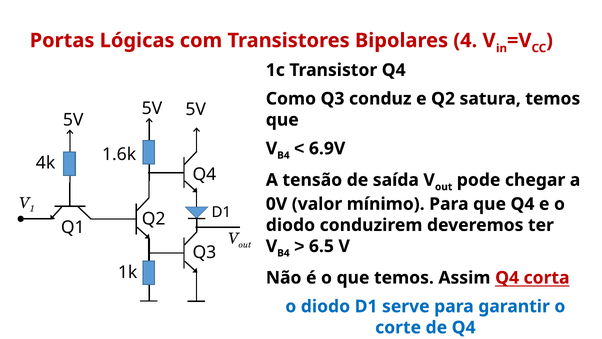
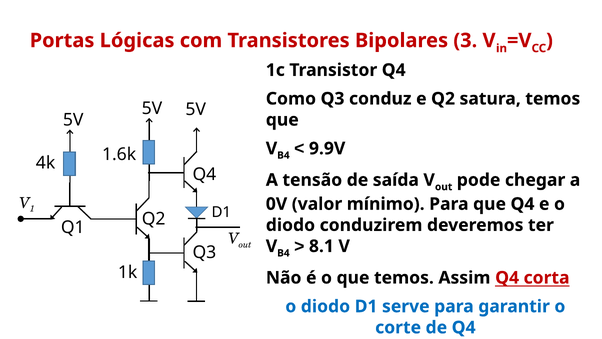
4: 4 -> 3 (465, 40)
6.9V: 6.9V -> 9.9V (327, 148)
6.5: 6.5 -> 8.1 (321, 246)
